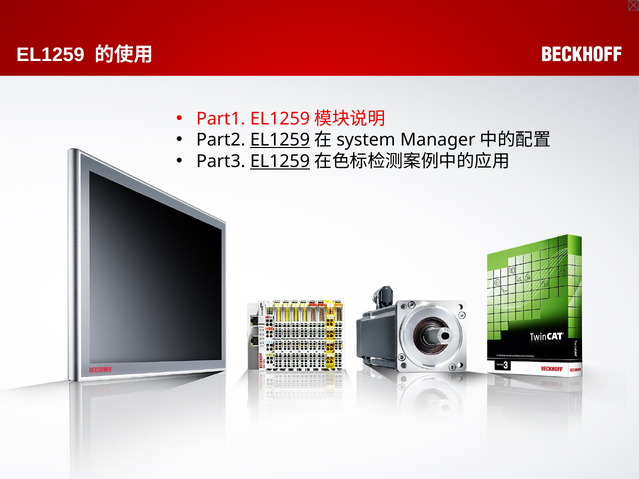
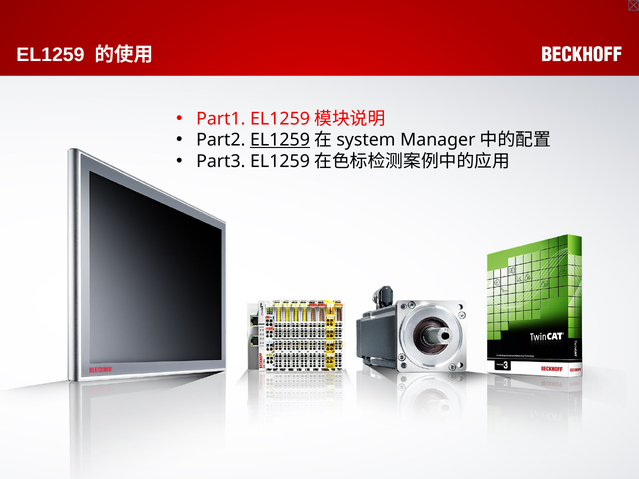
EL1259 underline: present -> none (280, 161)
